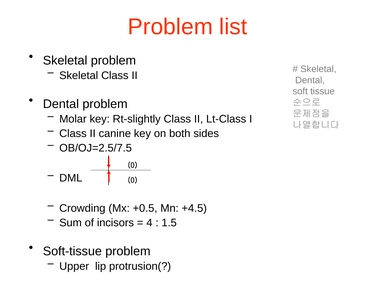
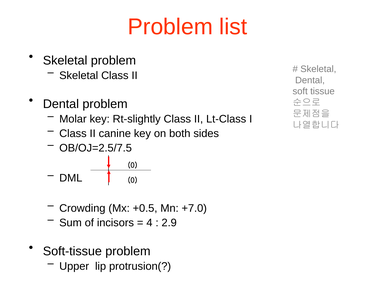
+4.5: +4.5 -> +7.0 (194, 208)
1.5: 1.5 -> 2.9 (169, 223)
